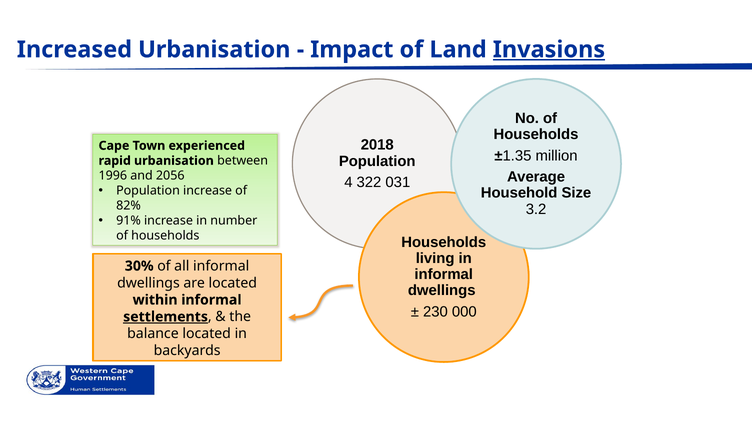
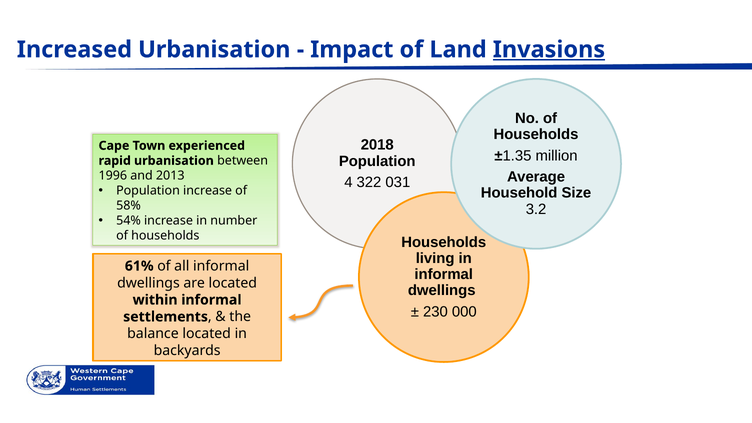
2056: 2056 -> 2013 (170, 176)
82%: 82% -> 58% (128, 206)
91%: 91% -> 54% (128, 221)
30%: 30% -> 61% (139, 266)
settlements underline: present -> none (166, 317)
